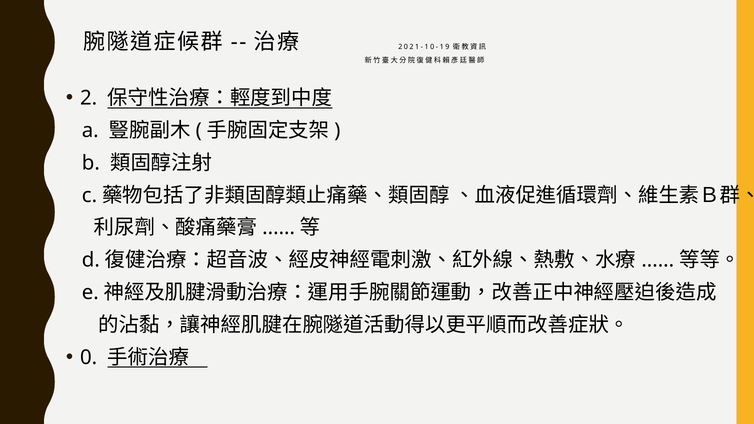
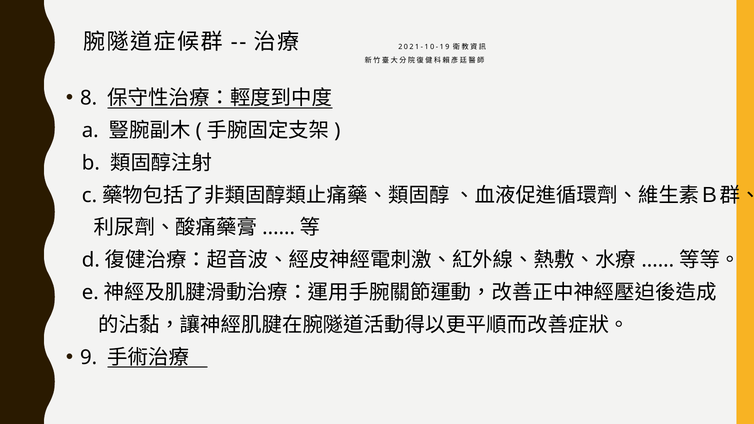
2: 2 -> 8 (89, 98)
0: 0 -> 9 (89, 358)
